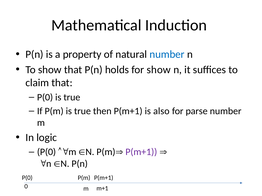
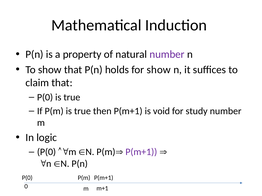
number colour: blue -> purple (167, 54)
also: also -> void (161, 111)
parse: parse -> study (197, 111)
